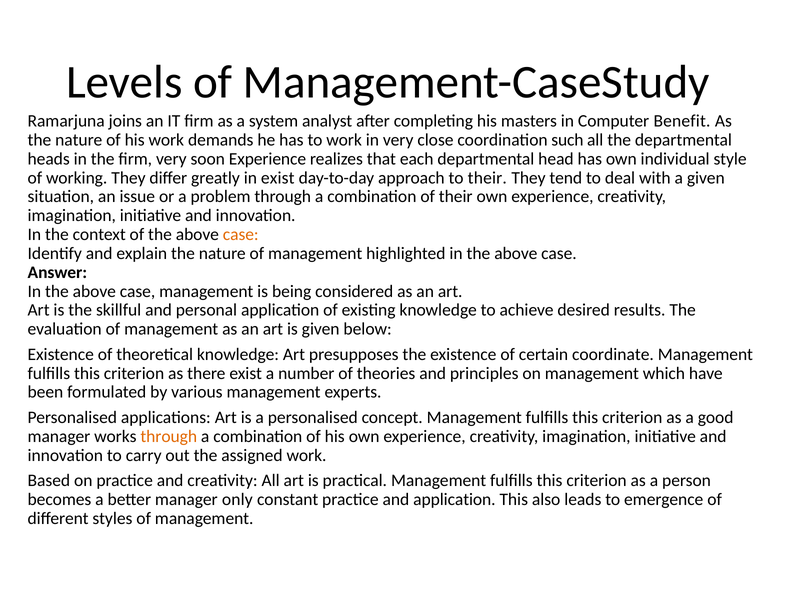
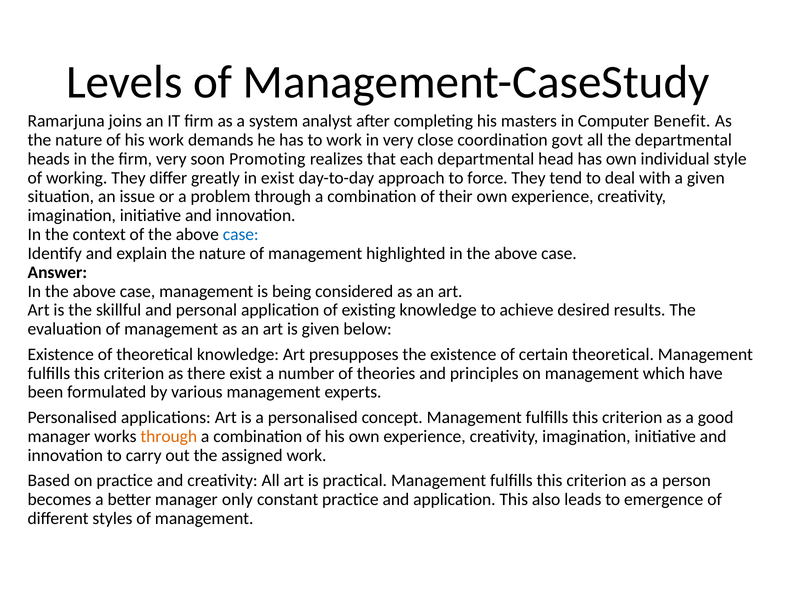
such: such -> govt (567, 140)
soon Experience: Experience -> Promoting (267, 159)
to their: their -> force (487, 178)
case colour: orange -> blue (241, 234)
certain coordinate: coordinate -> theoretical (613, 354)
